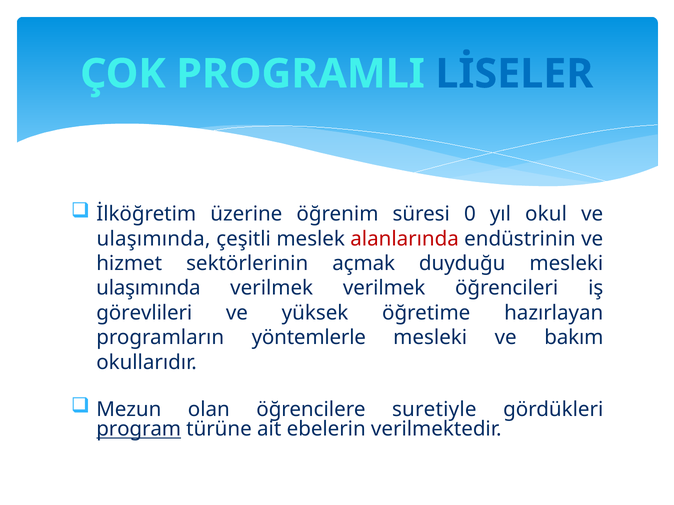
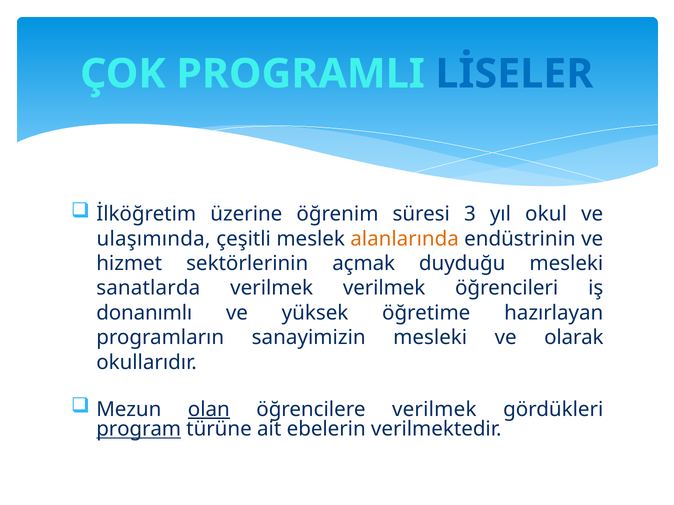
0: 0 -> 3 (470, 214)
alanlarında colour: red -> orange (405, 239)
ulaşımında: ulaşımında -> sanatlarda (148, 288)
görevlileri: görevlileri -> donanımlı (144, 313)
yöntemlerle: yöntemlerle -> sanayimizin (309, 338)
bakım: bakım -> olarak (574, 338)
olan underline: none -> present (209, 410)
öğrencilere suretiyle: suretiyle -> verilmek (434, 410)
